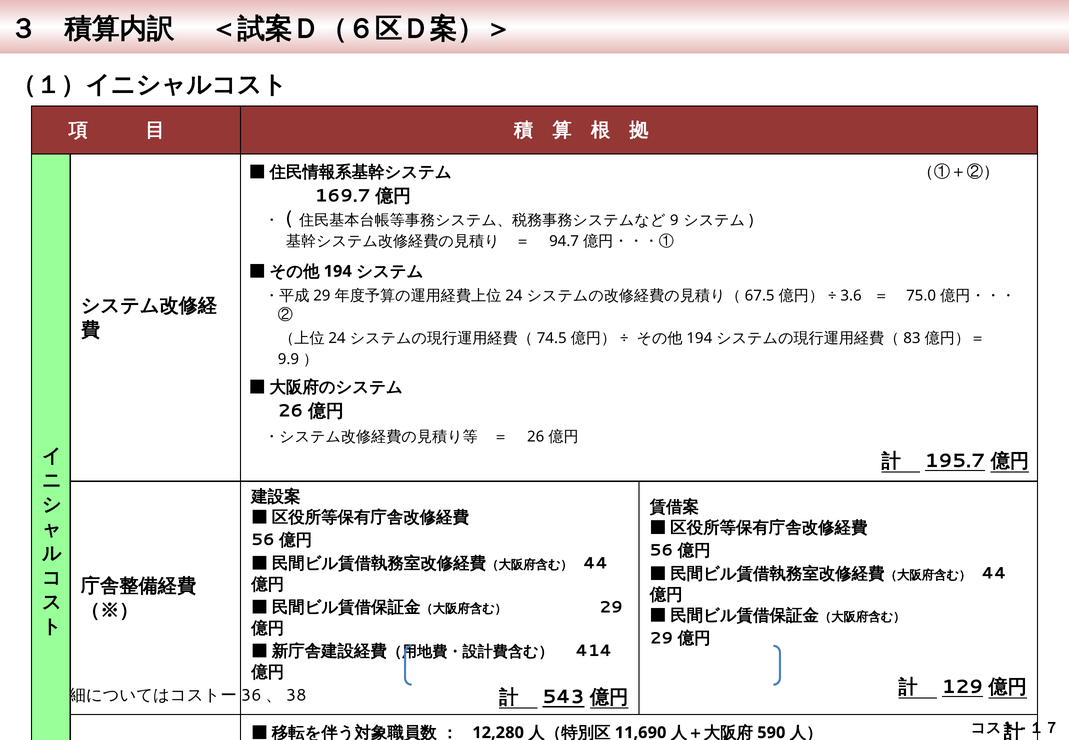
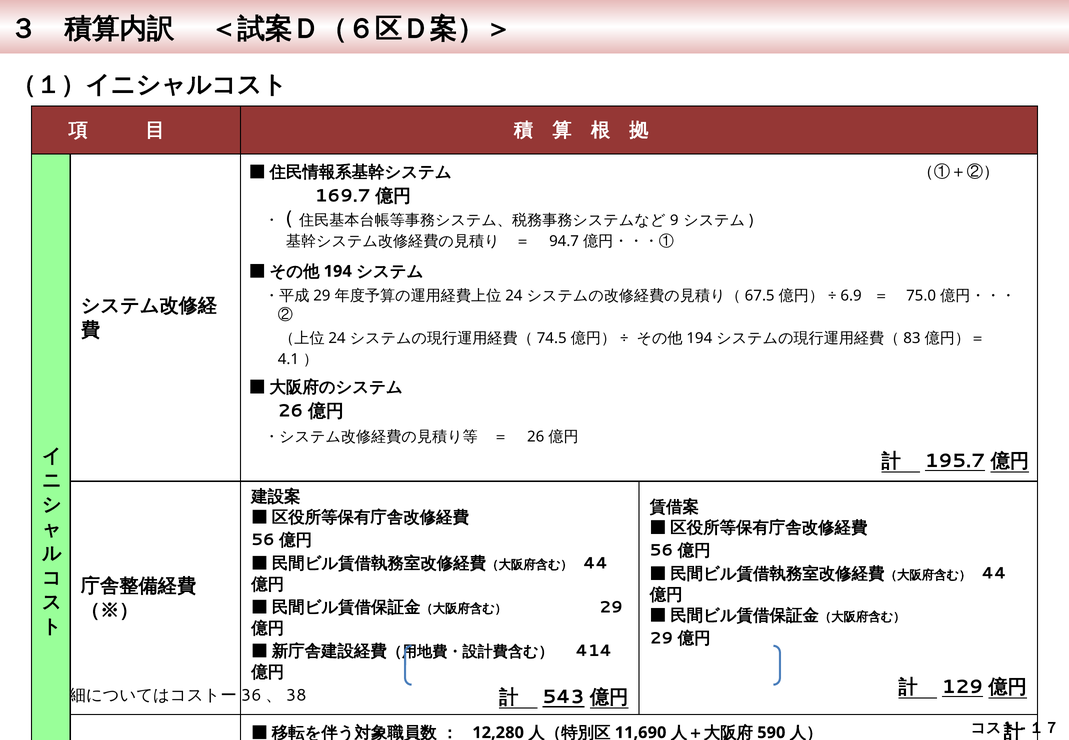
3.6: 3.6 -> 6.9 (851, 296)
9.9: 9.9 -> 4.1 (288, 359)
